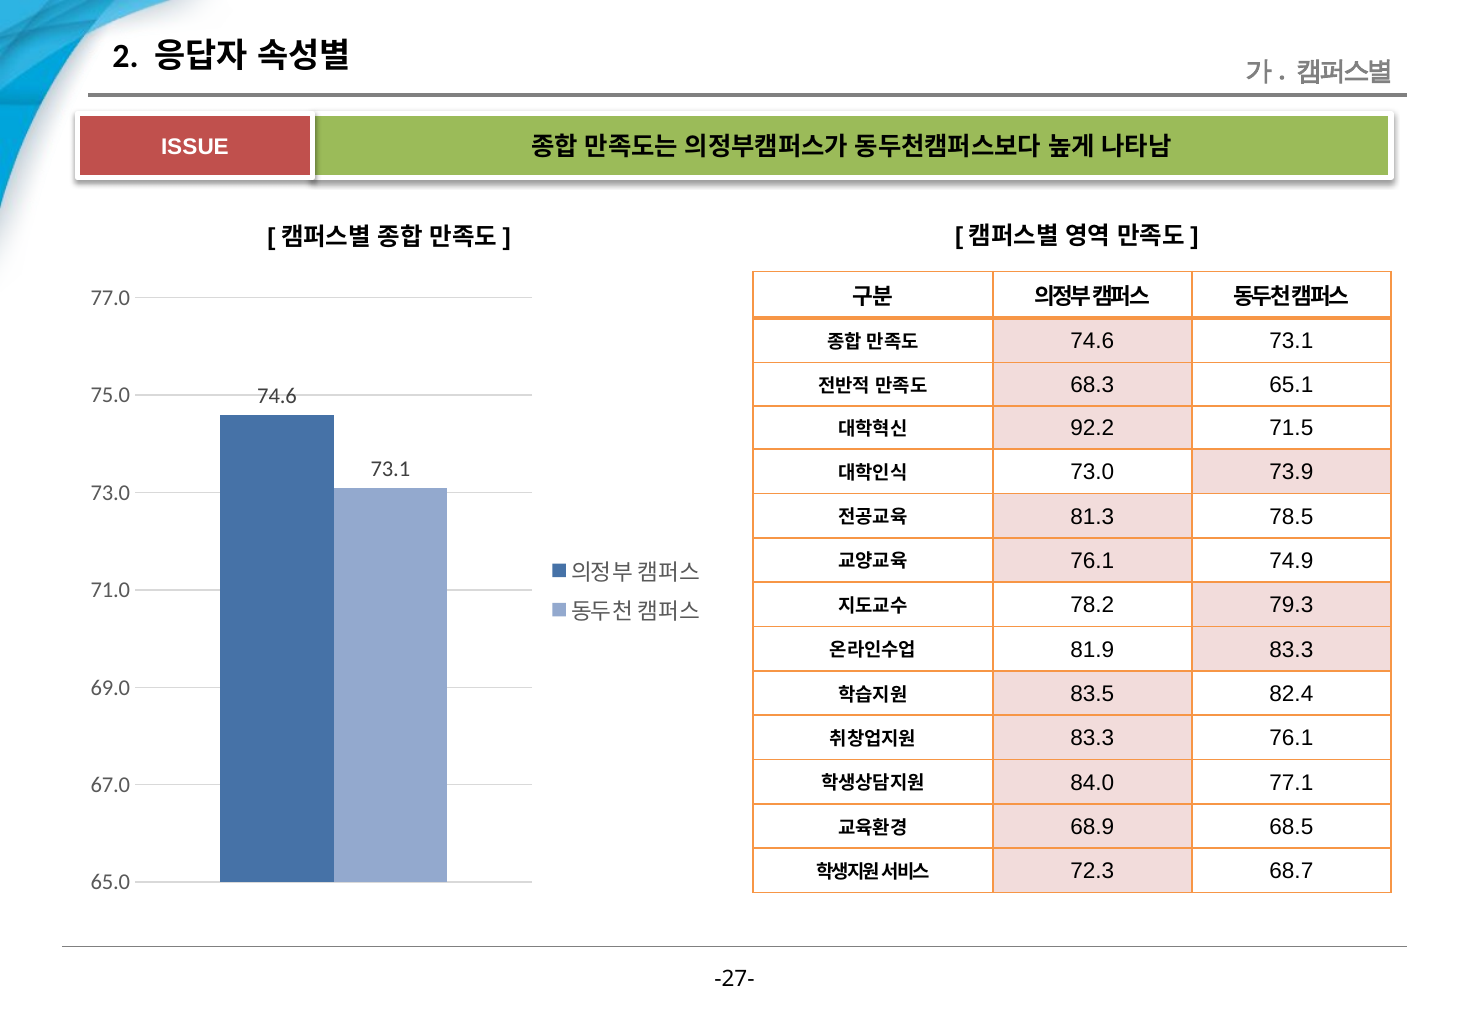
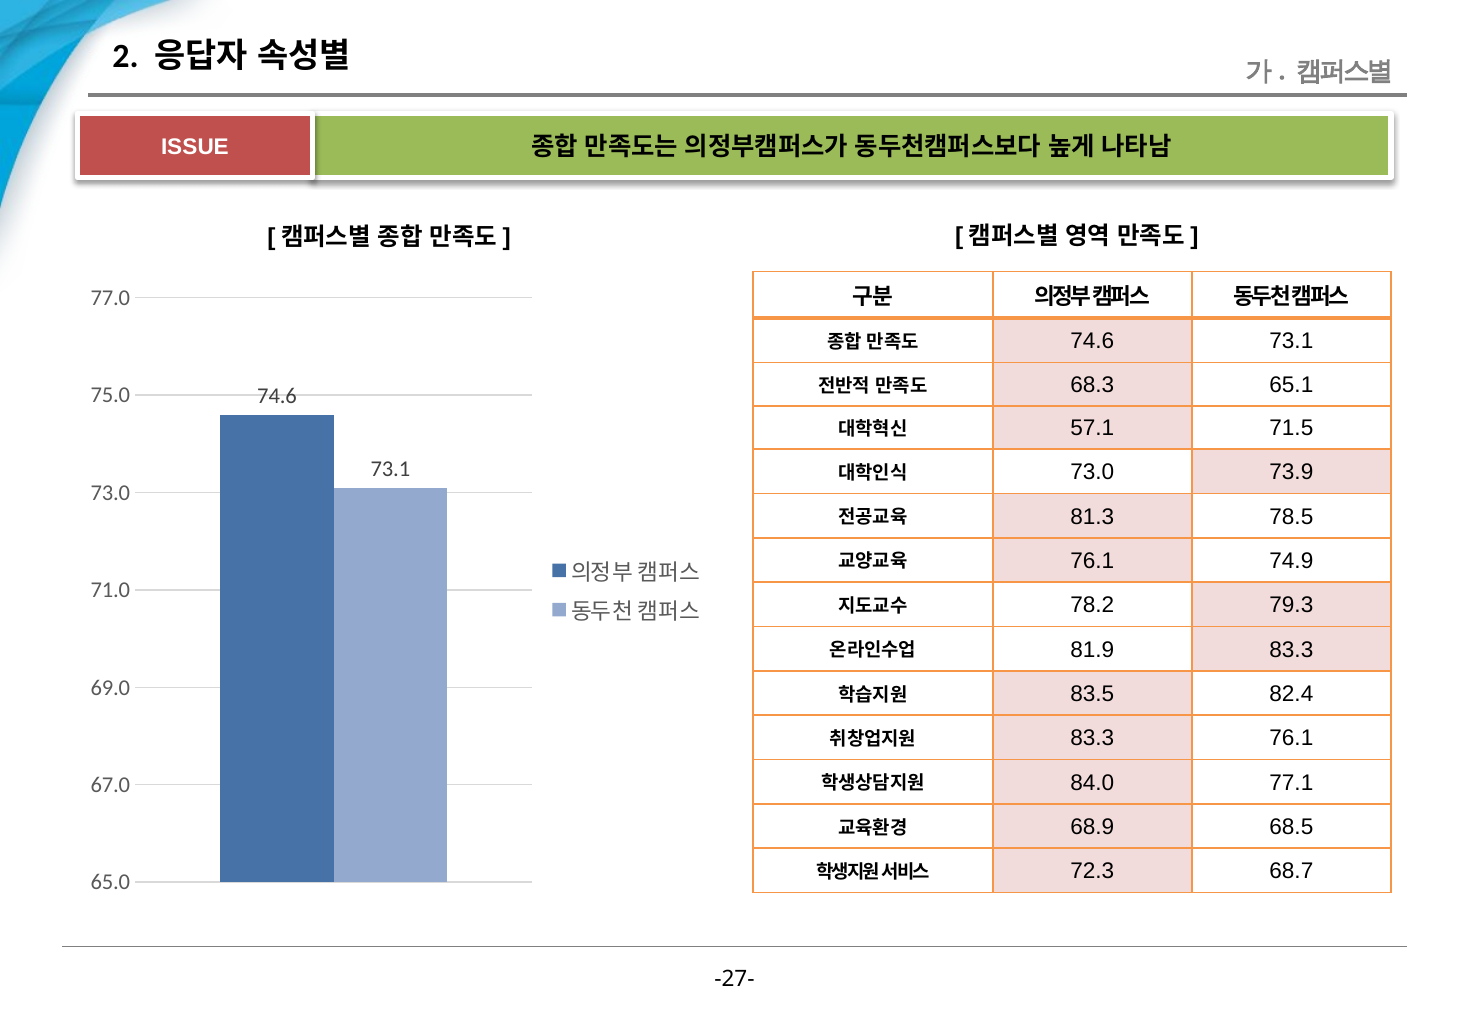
92.2: 92.2 -> 57.1 (1092, 428)
